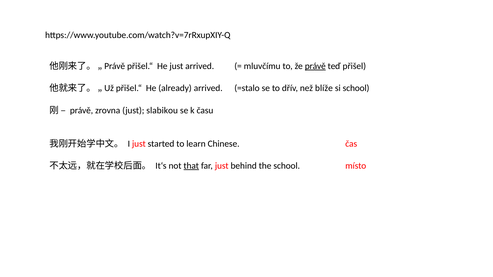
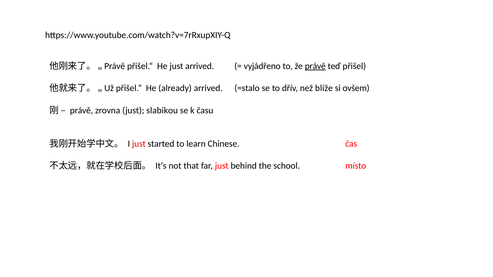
mluvčímu: mluvčímu -> vyjádřeno (262, 66)
si school: school -> ovšem (356, 88)
that underline: present -> none (191, 166)
